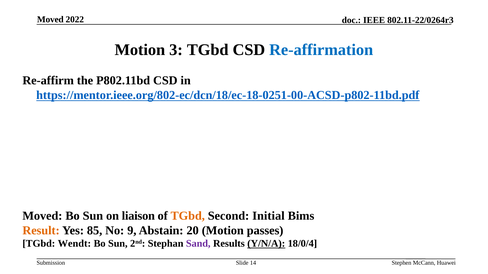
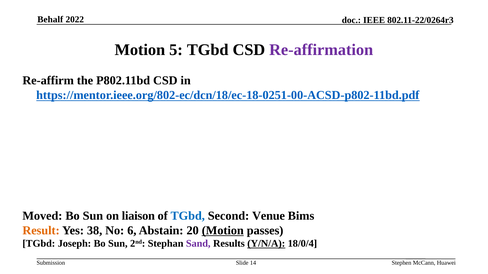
Moved: Moved -> Behalf (50, 19)
3: 3 -> 5 (176, 50)
Re-affirmation colour: blue -> purple (321, 50)
TGbd colour: orange -> blue (188, 216)
Initial: Initial -> Venue (269, 216)
85: 85 -> 38 (95, 231)
9: 9 -> 6 (132, 231)
Motion underline: none -> present (223, 231)
Wendt: Wendt -> Joseph (74, 244)
